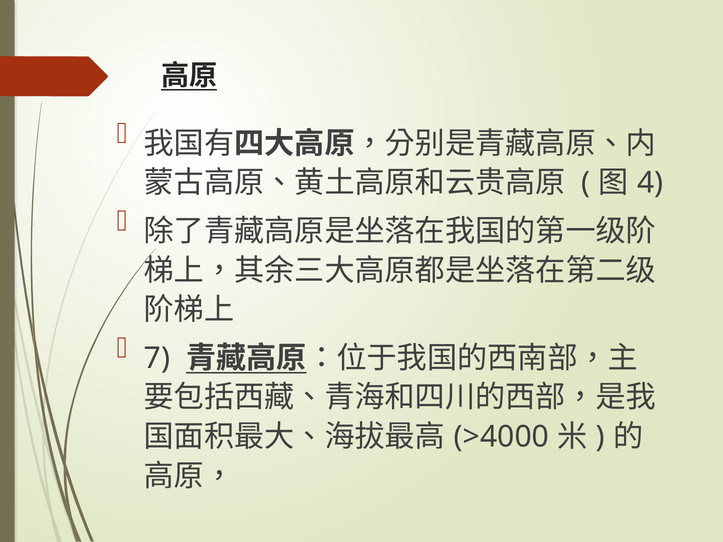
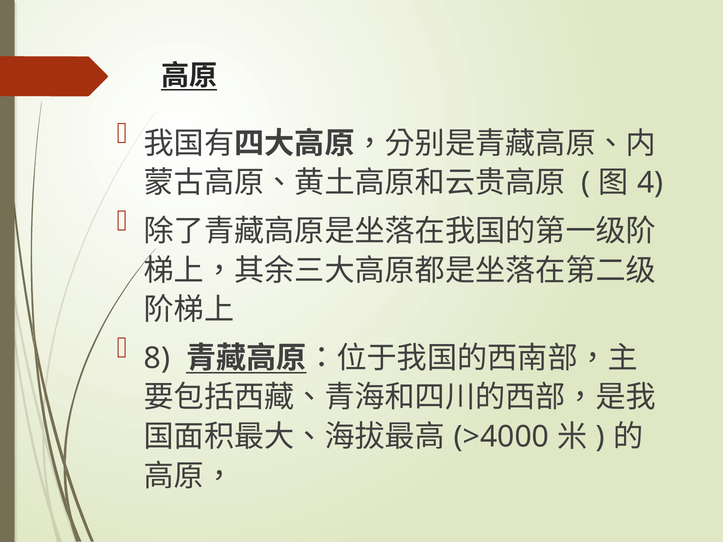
7: 7 -> 8 (157, 358)
